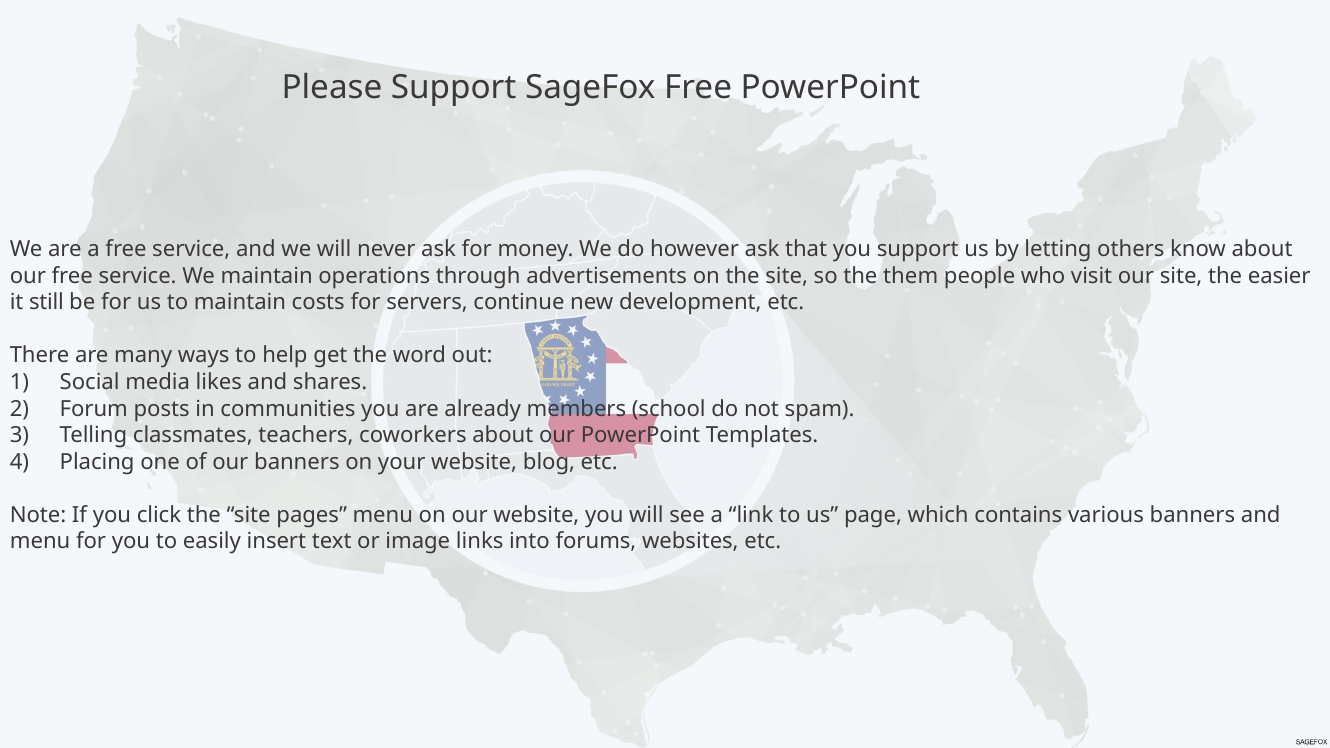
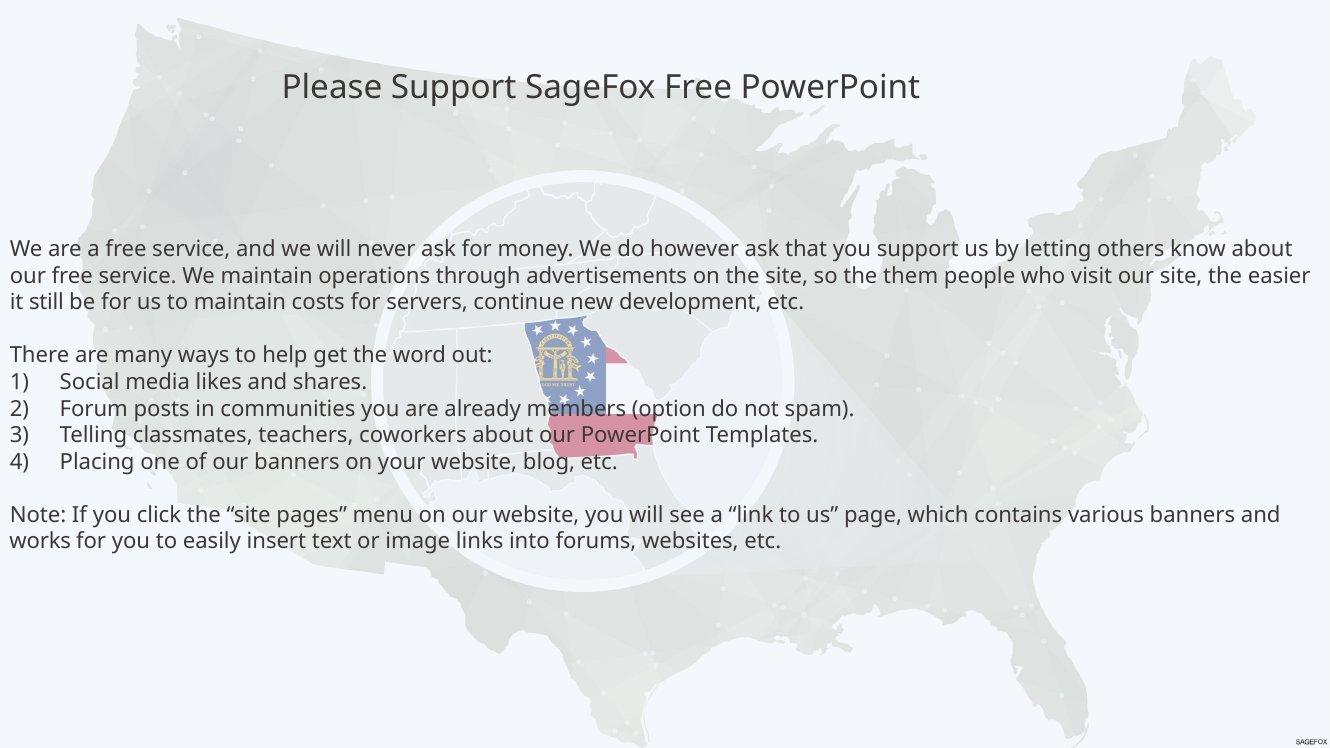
school: school -> option (669, 409)
menu: menu -> works (40, 542)
